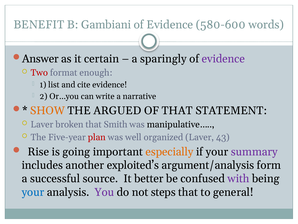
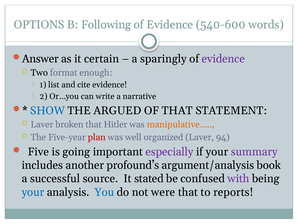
BENEFIT: BENEFIT -> OPTIONS (39, 25)
Gambiani: Gambiani -> Following (106, 25)
580-600: 580-600 -> 540-600 (221, 25)
Two colour: red -> black (39, 73)
SHOW colour: orange -> blue (47, 110)
Smith: Smith -> Hitler (116, 124)
manipulative… colour: black -> orange (181, 124)
43: 43 -> 94 (223, 137)
Rise: Rise -> Five (38, 151)
especially colour: orange -> purple (170, 151)
exploited’s: exploited’s -> profound’s (133, 165)
form: form -> book (269, 165)
better: better -> stated (149, 178)
You colour: purple -> blue (104, 192)
steps: steps -> were (163, 192)
general: general -> reports (233, 192)
